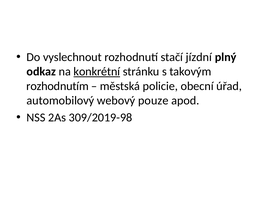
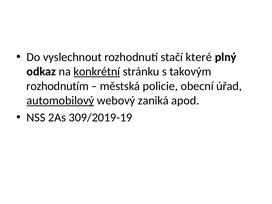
jízdní: jízdní -> které (199, 57)
automobilový underline: none -> present (60, 101)
pouze: pouze -> zaniká (153, 101)
309/2019-98: 309/2019-98 -> 309/2019-19 (101, 118)
